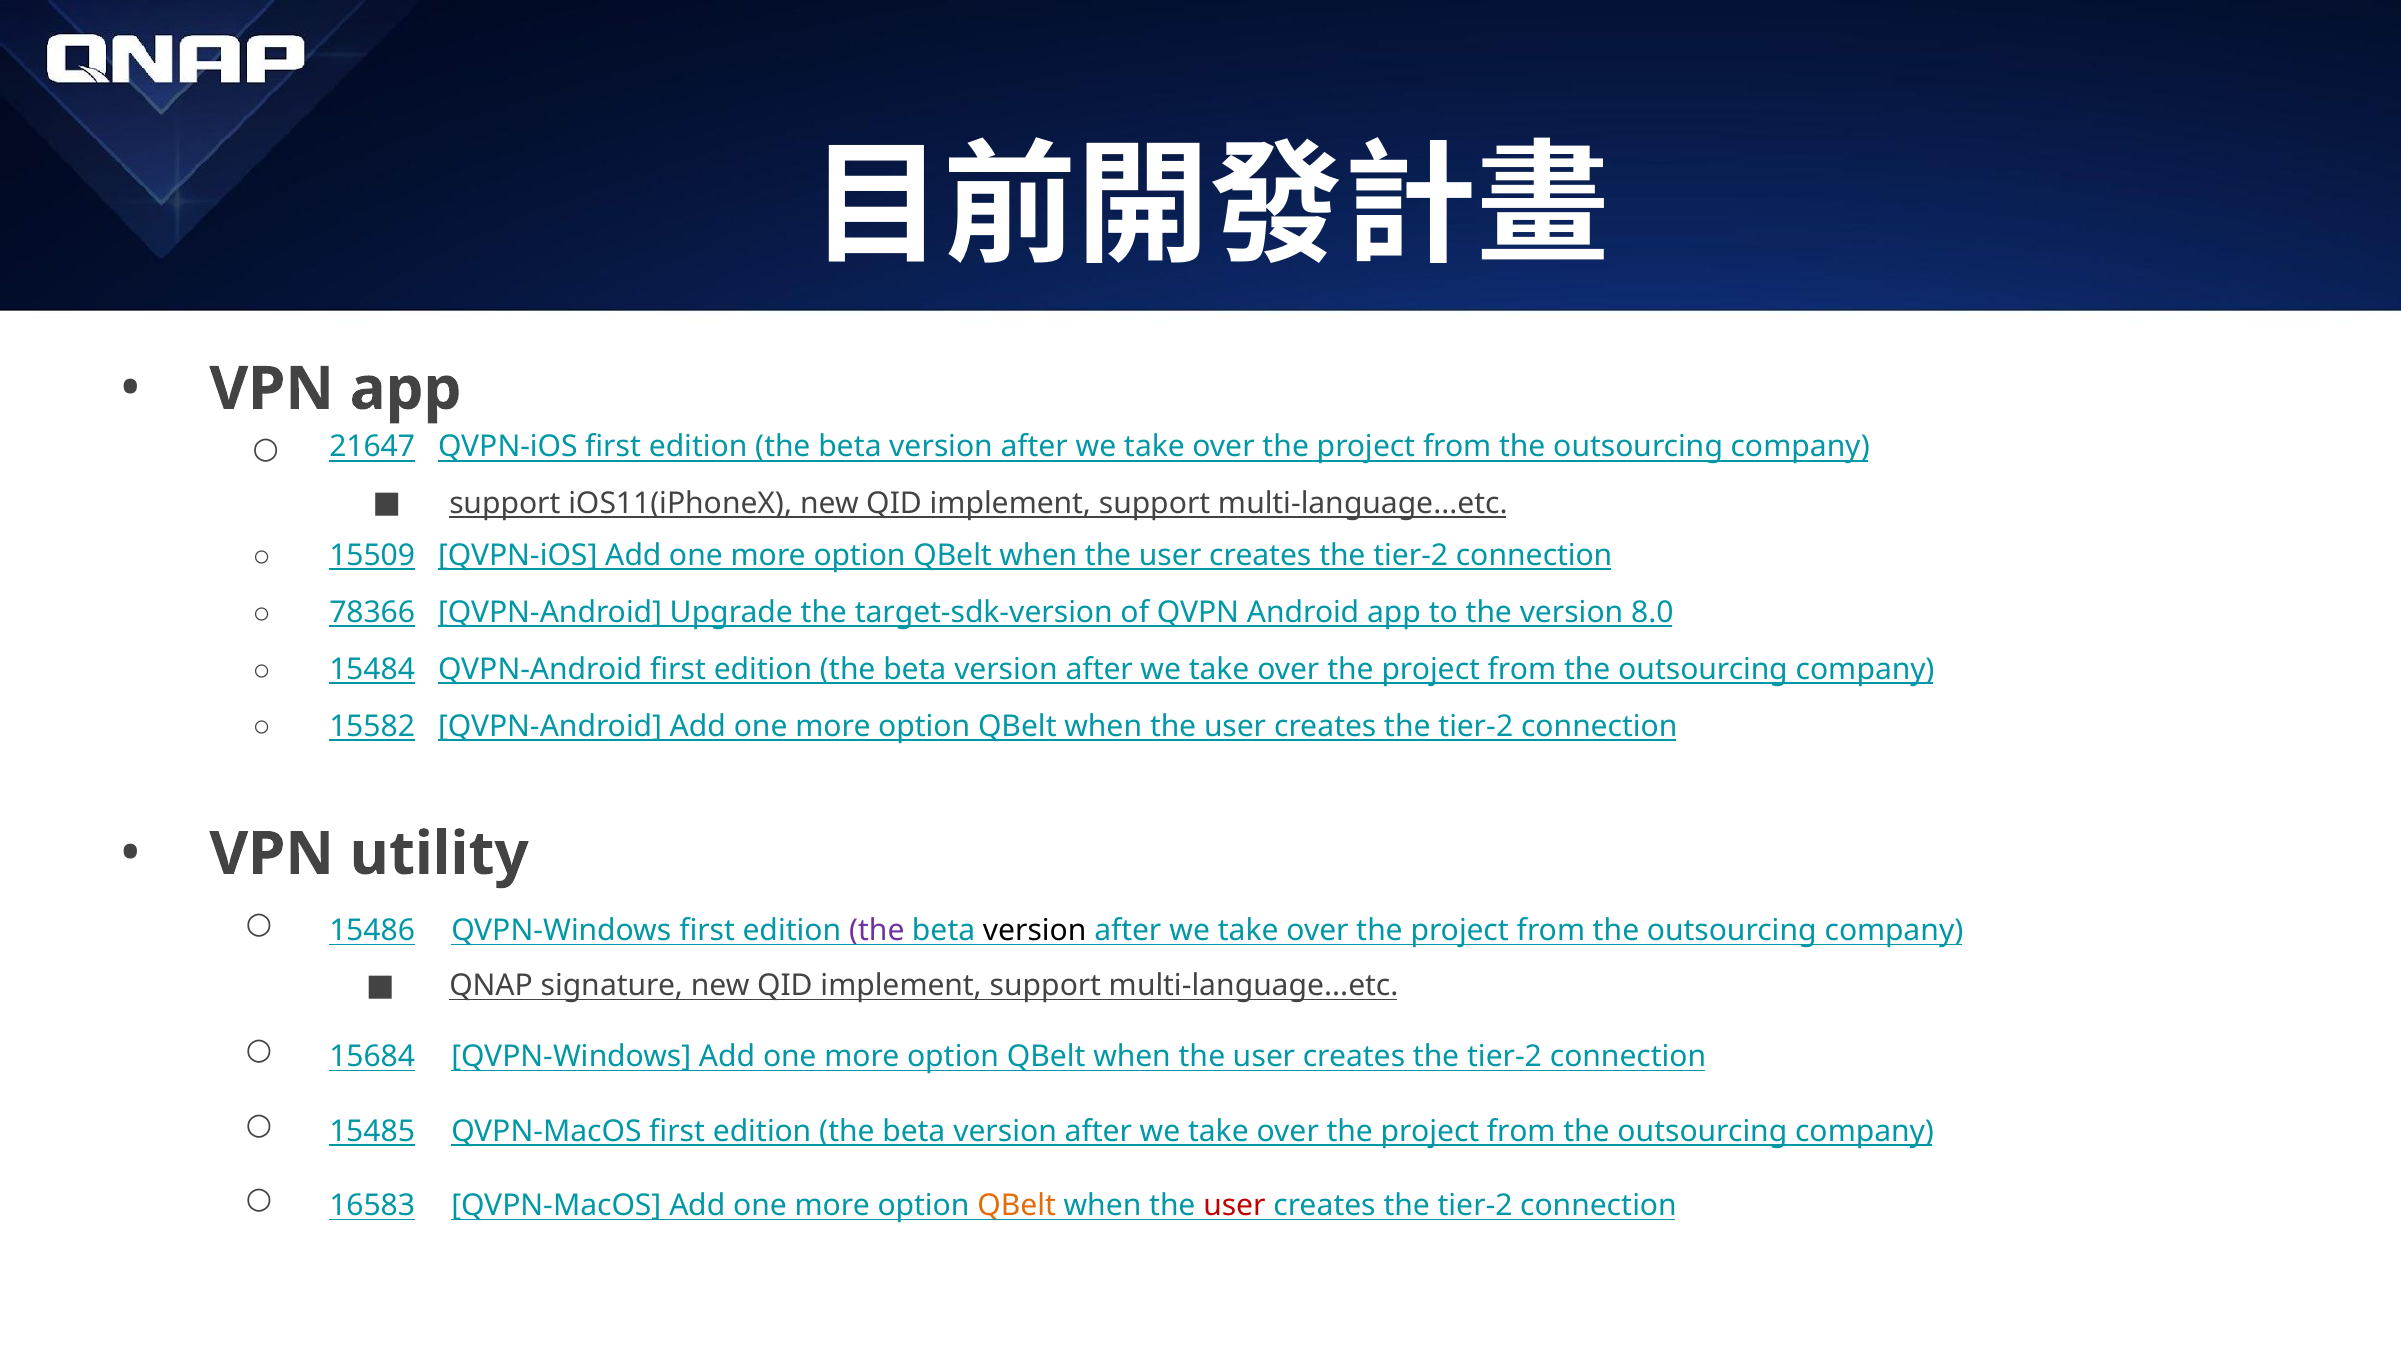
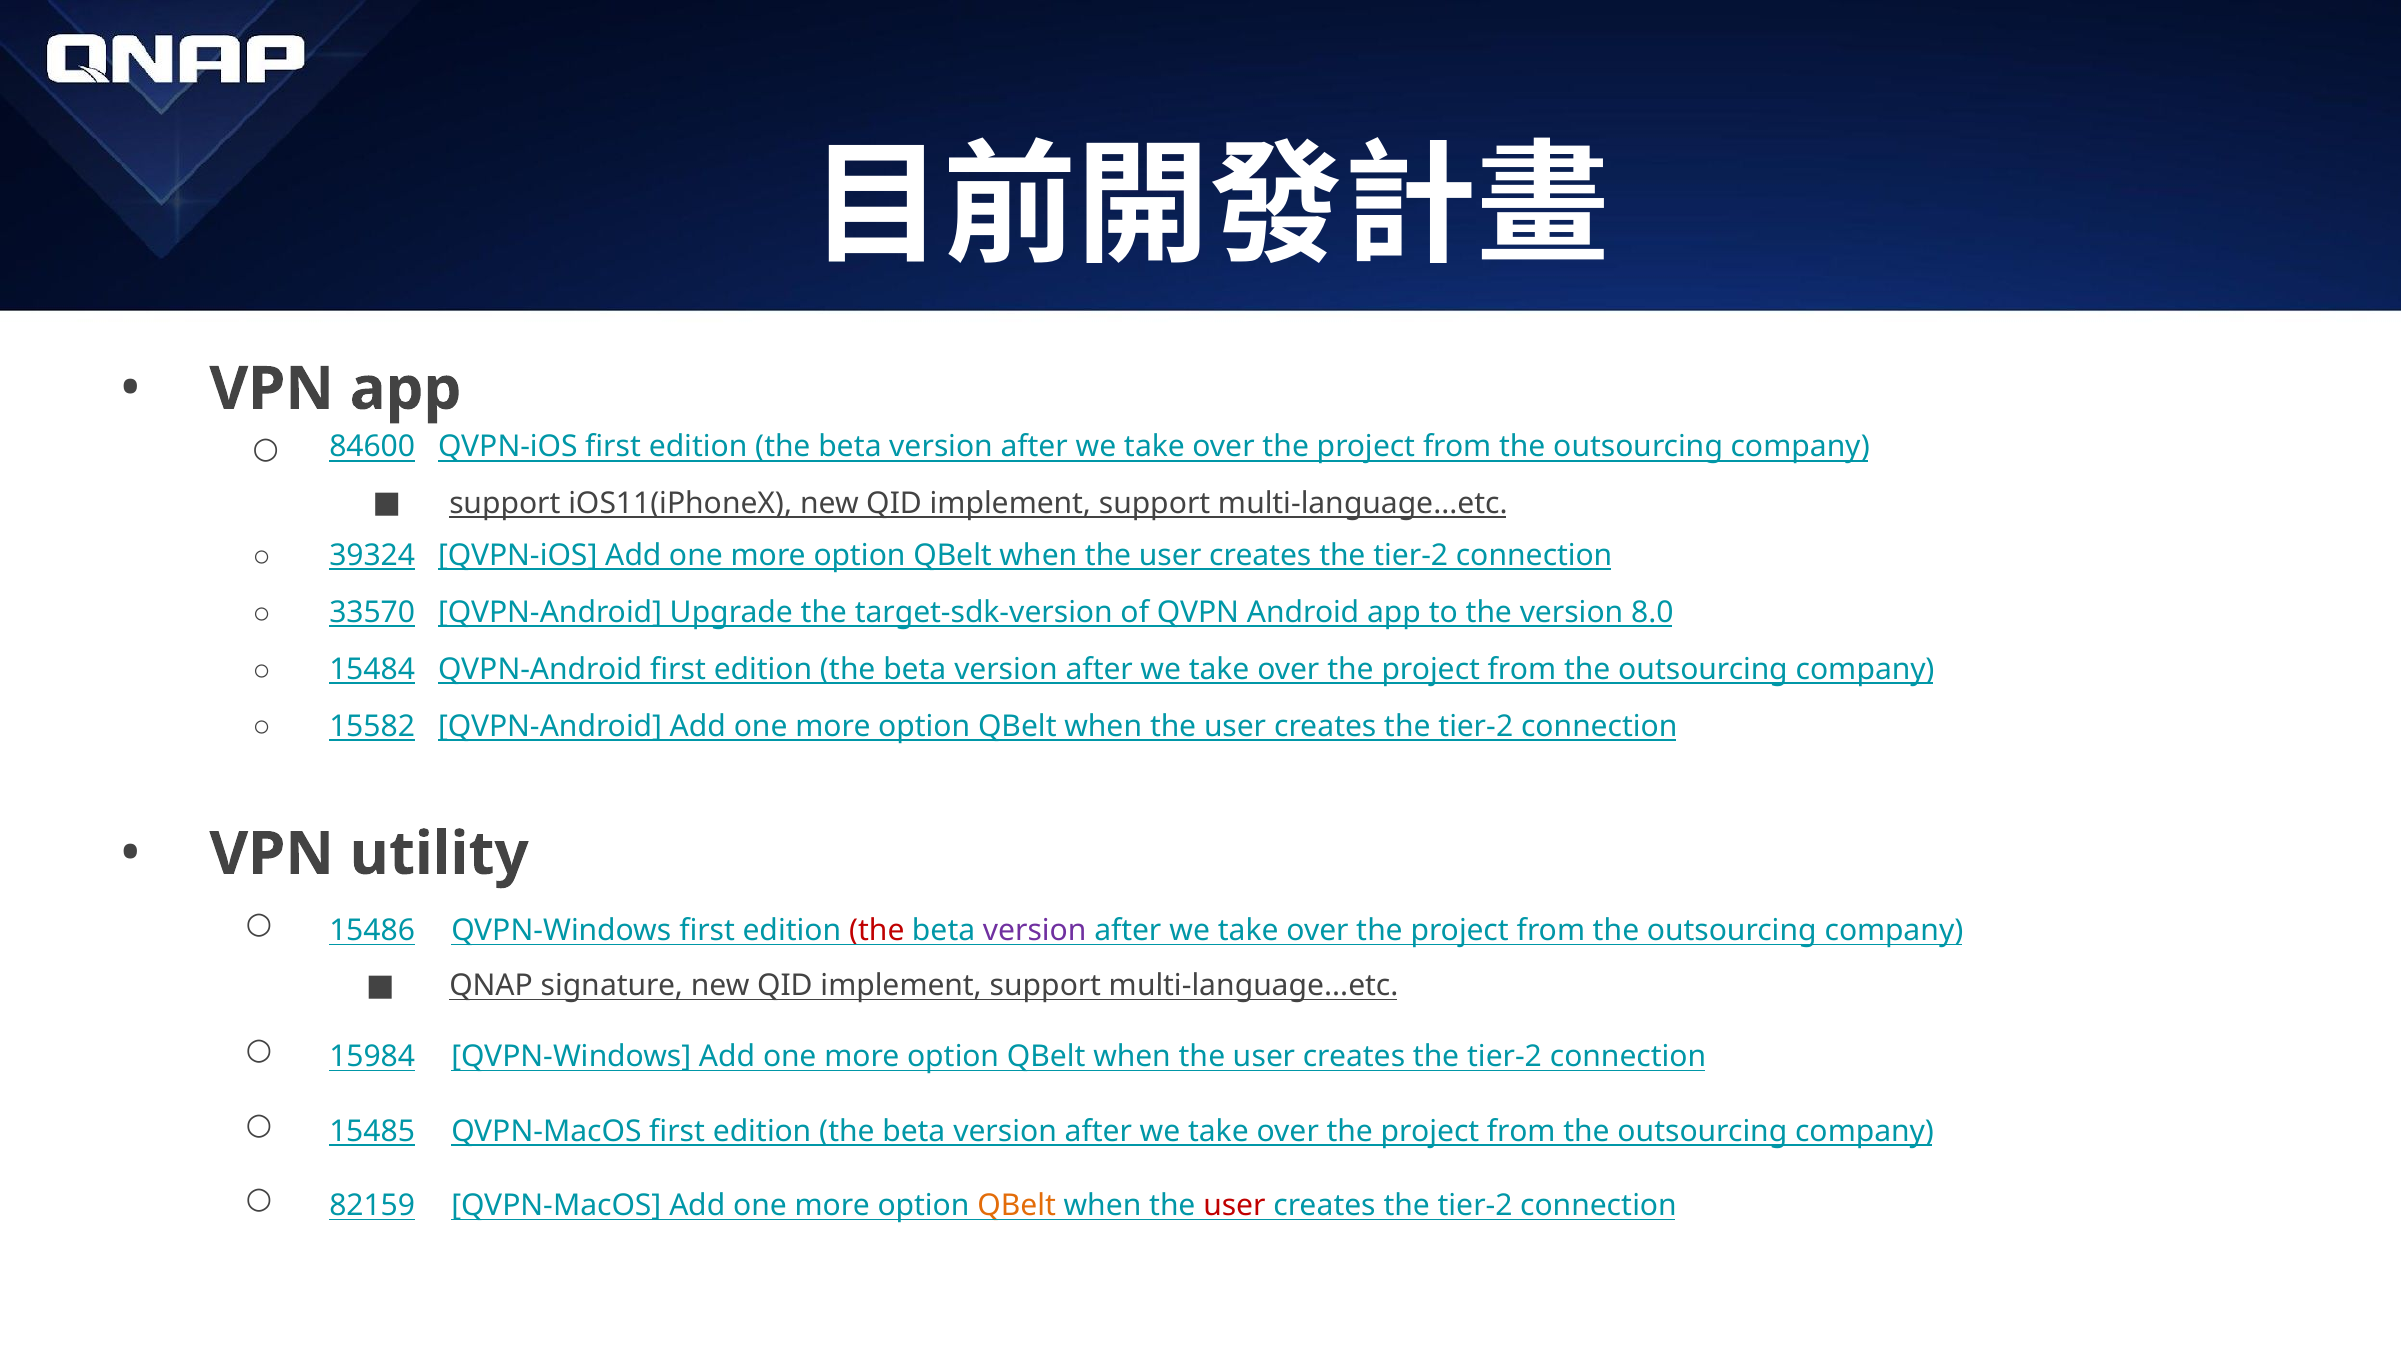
21647: 21647 -> 84600 (372, 447)
15509: 15509 -> 39324 (372, 555)
78366: 78366 -> 33570 (372, 612)
the colour: purple -> red (877, 931)
version colour: black -> purple (1035, 931)
15684: 15684 -> 15984 (372, 1057)
16583: 16583 -> 82159 (372, 1205)
